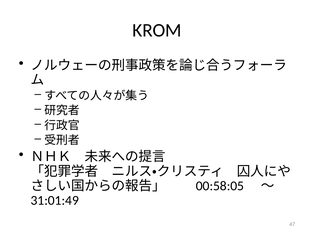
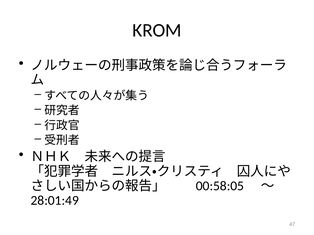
31:01:49: 31:01:49 -> 28:01:49 (55, 201)
